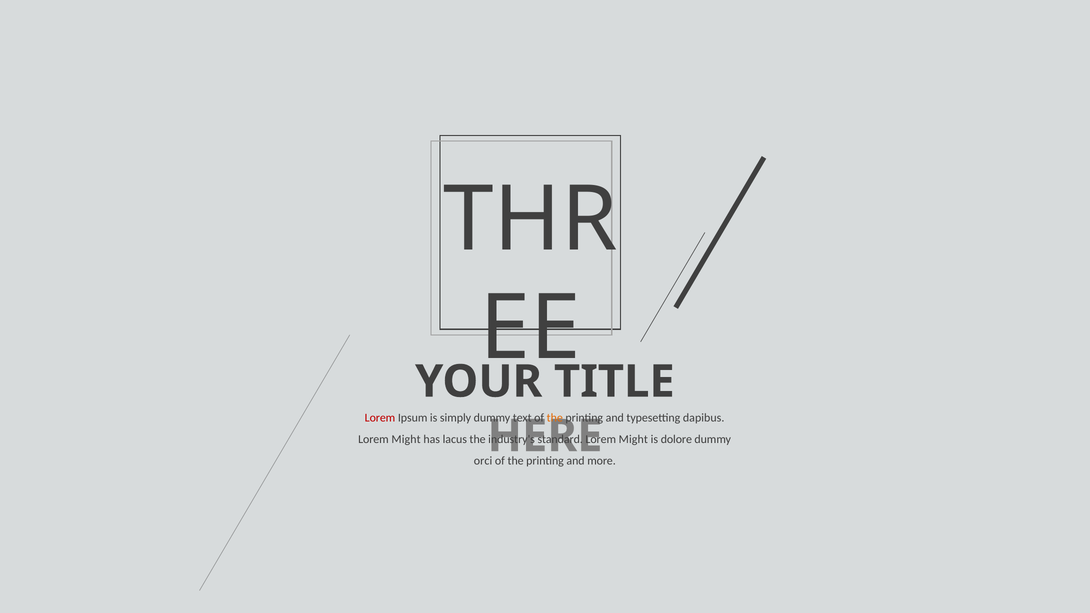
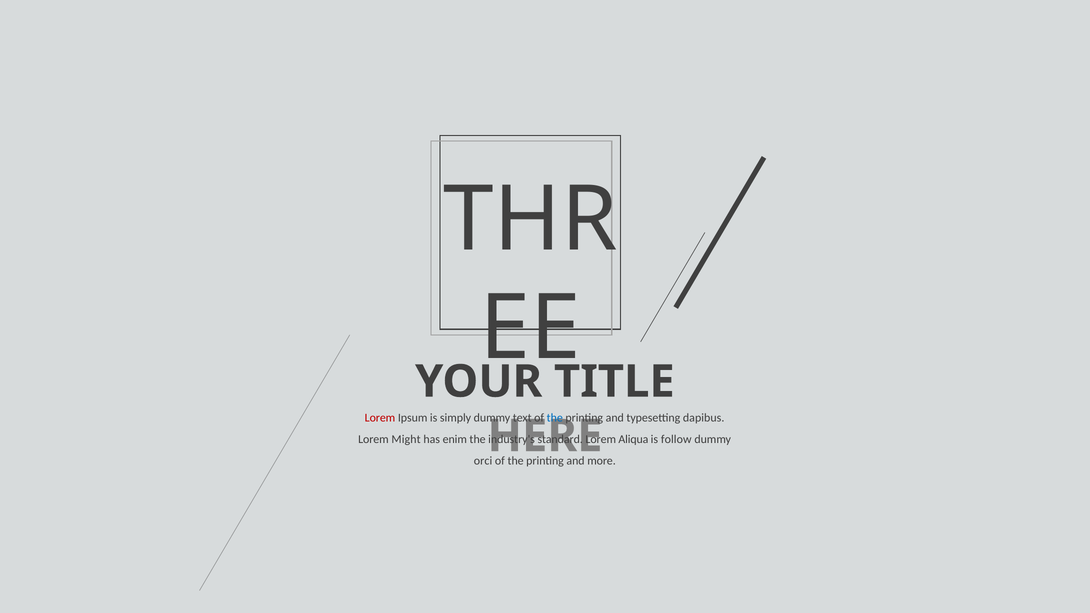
the colour: orange -> blue (555, 418)
lacus: lacus -> enim (455, 439)
Might: Might -> Aliqua (633, 439)
dolore: dolore -> follow (676, 439)
